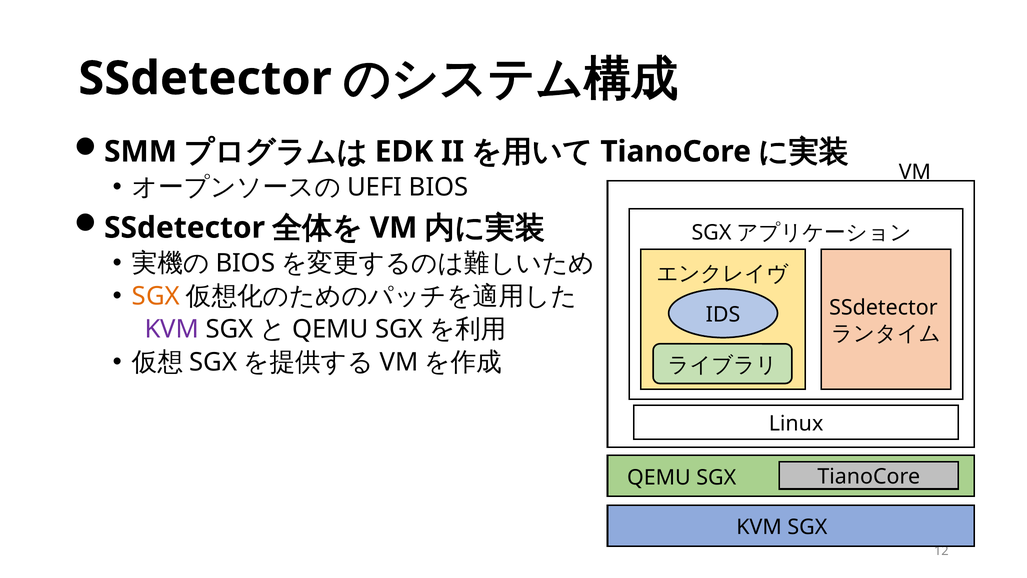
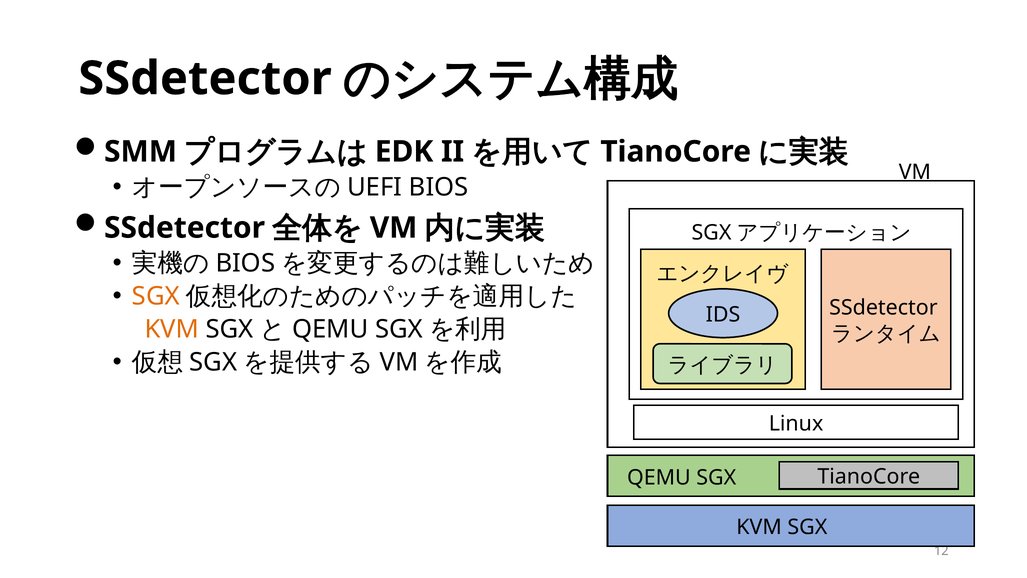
KVM colour: purple -> orange (172, 329)
